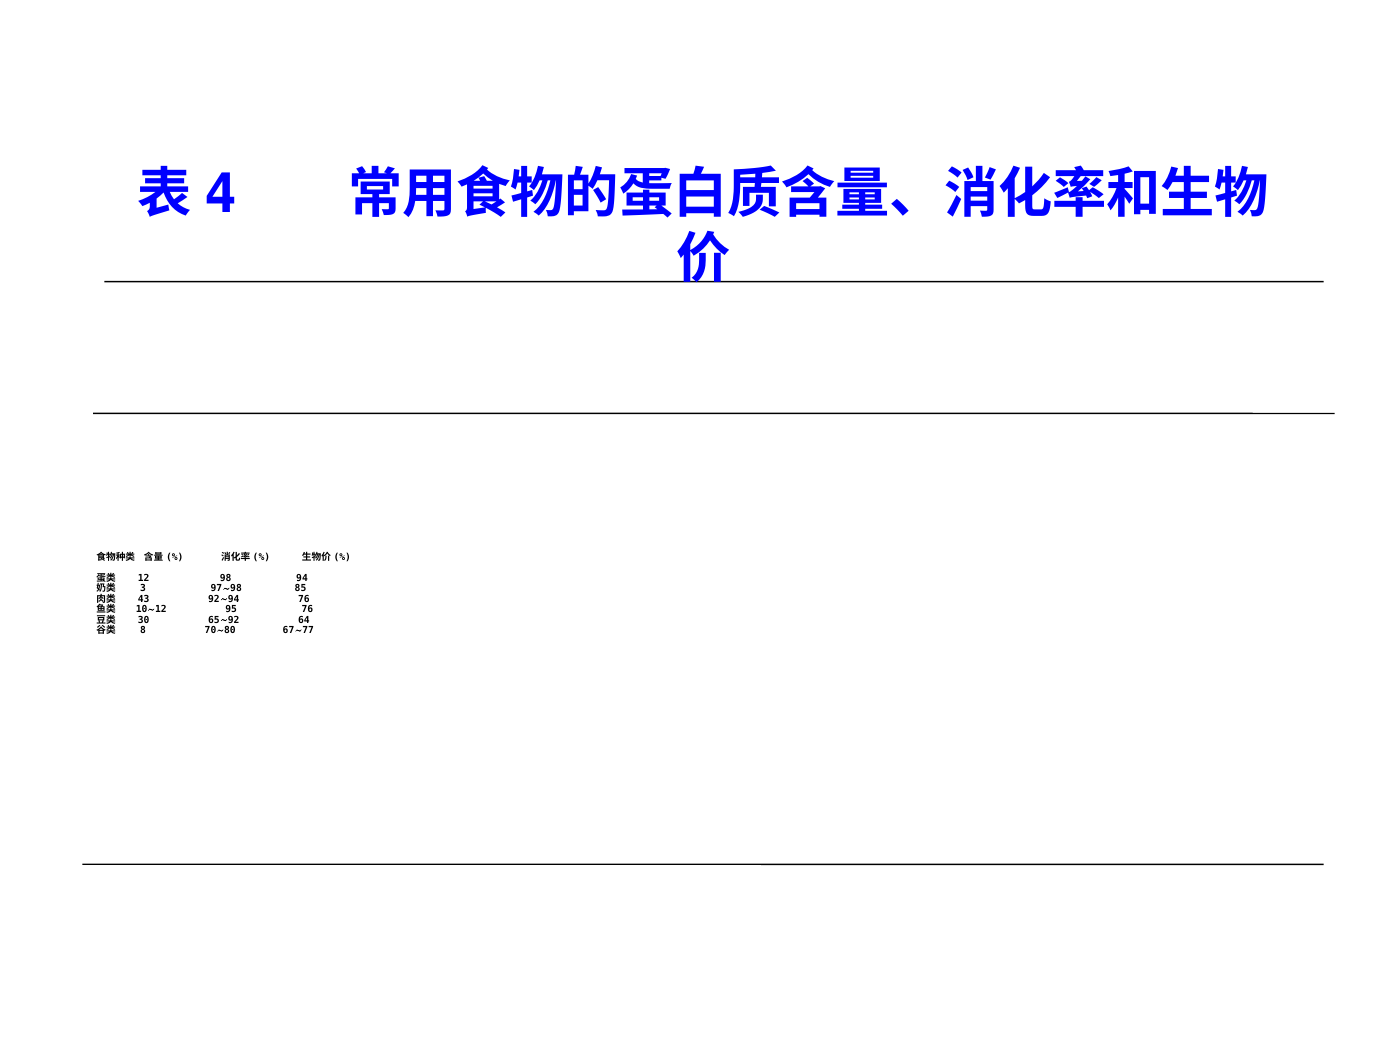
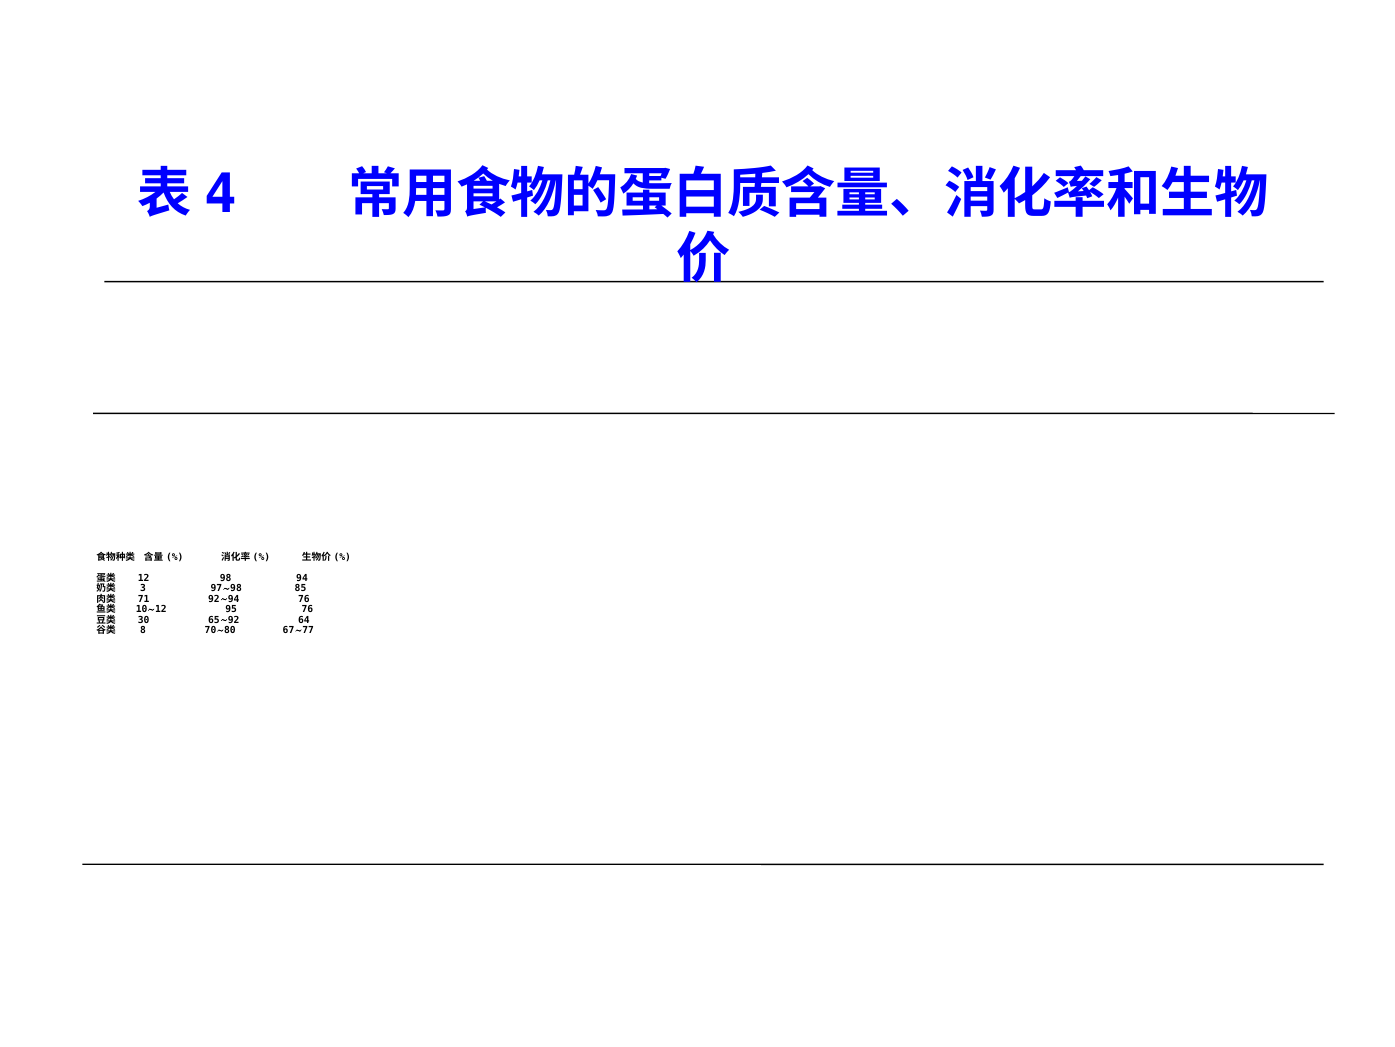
43: 43 -> 71 (144, 599)
